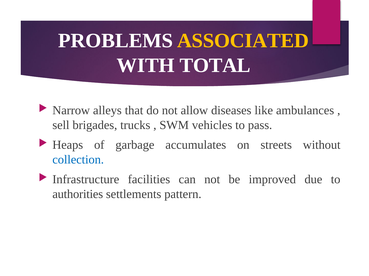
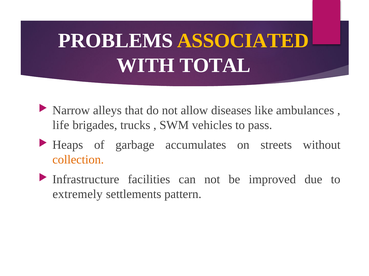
sell: sell -> life (61, 125)
collection colour: blue -> orange (78, 160)
authorities: authorities -> extremely (78, 195)
